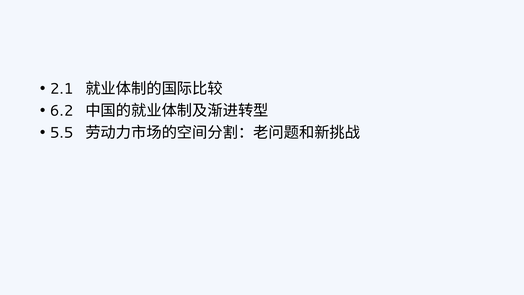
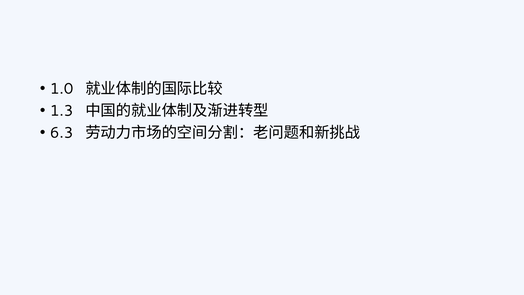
2.1: 2.1 -> 1.0 (62, 89)
6.2: 6.2 -> 1.3 (62, 111)
5.5: 5.5 -> 6.3 (62, 133)
